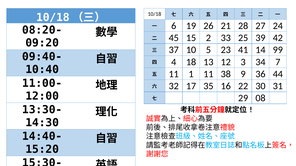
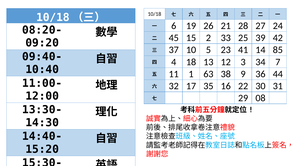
99: 99 -> 85 (278, 50)
1 11: 11 -> 63 (208, 74)
